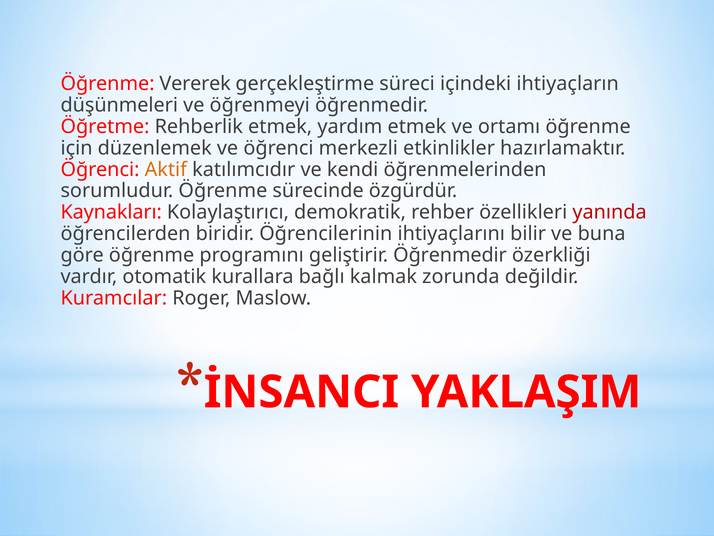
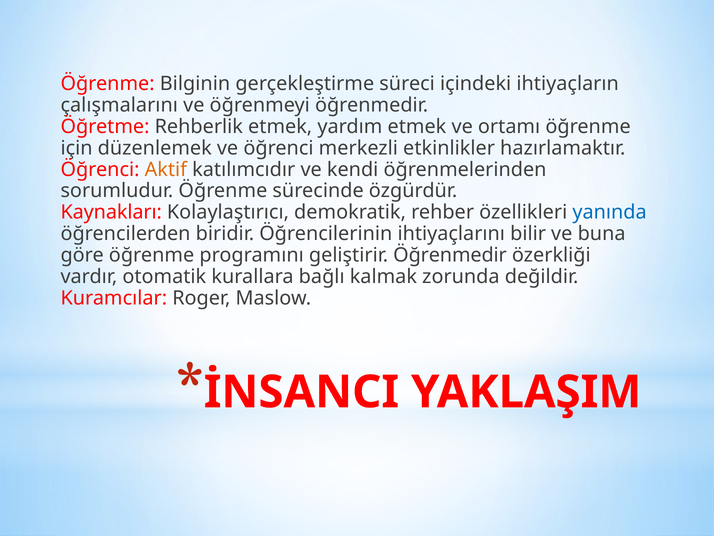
Vererek: Vererek -> Bilginin (195, 84)
düşünmeleri: düşünmeleri -> çalışmalarını (119, 105)
yanında colour: red -> blue (610, 212)
